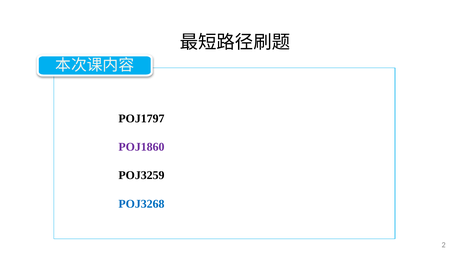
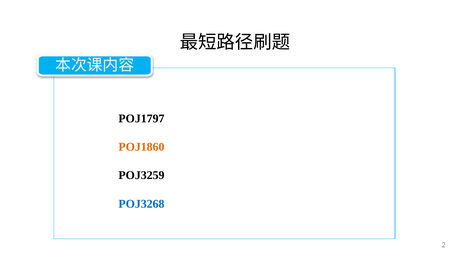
POJ1860 colour: purple -> orange (141, 147)
